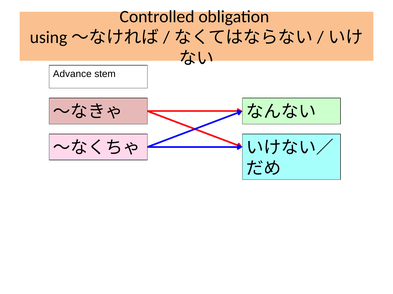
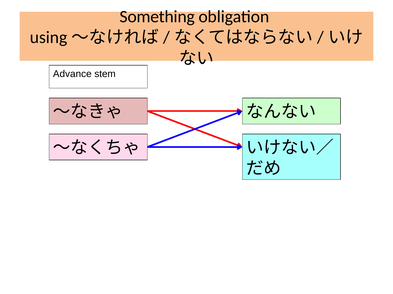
Controlled: Controlled -> Something (157, 17)
